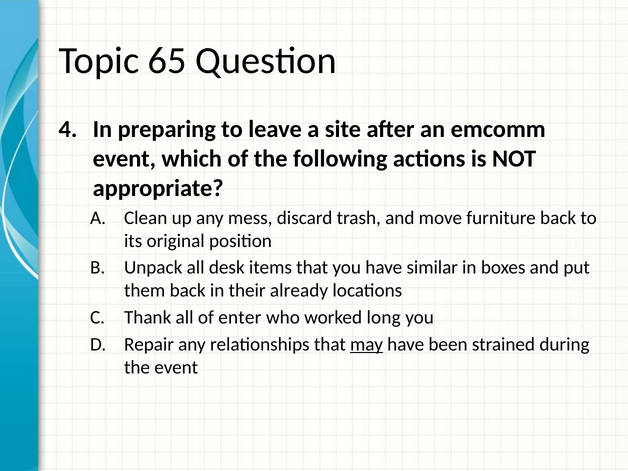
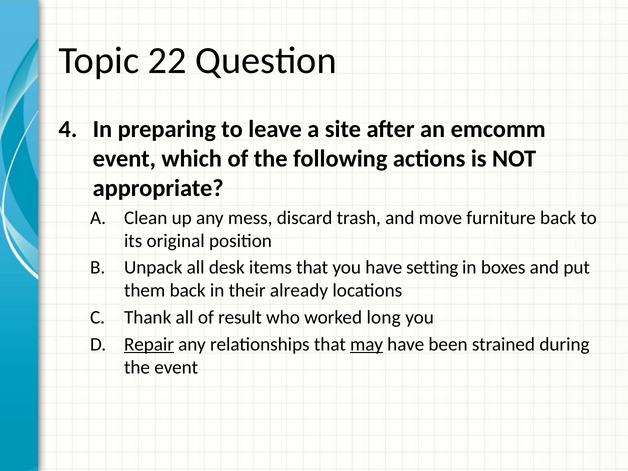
65: 65 -> 22 (167, 60)
similar: similar -> setting (432, 268)
enter: enter -> result (240, 317)
Repair underline: none -> present (149, 344)
